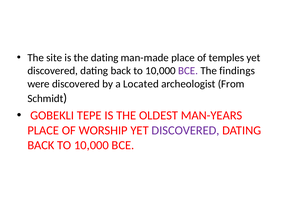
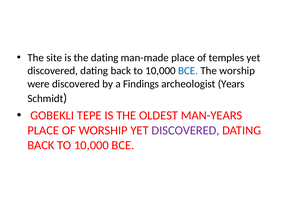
BCE colour: purple -> blue (188, 71)
The findings: findings -> worship (237, 71)
Located: Located -> Findings (141, 84)
From: From -> Years (231, 84)
